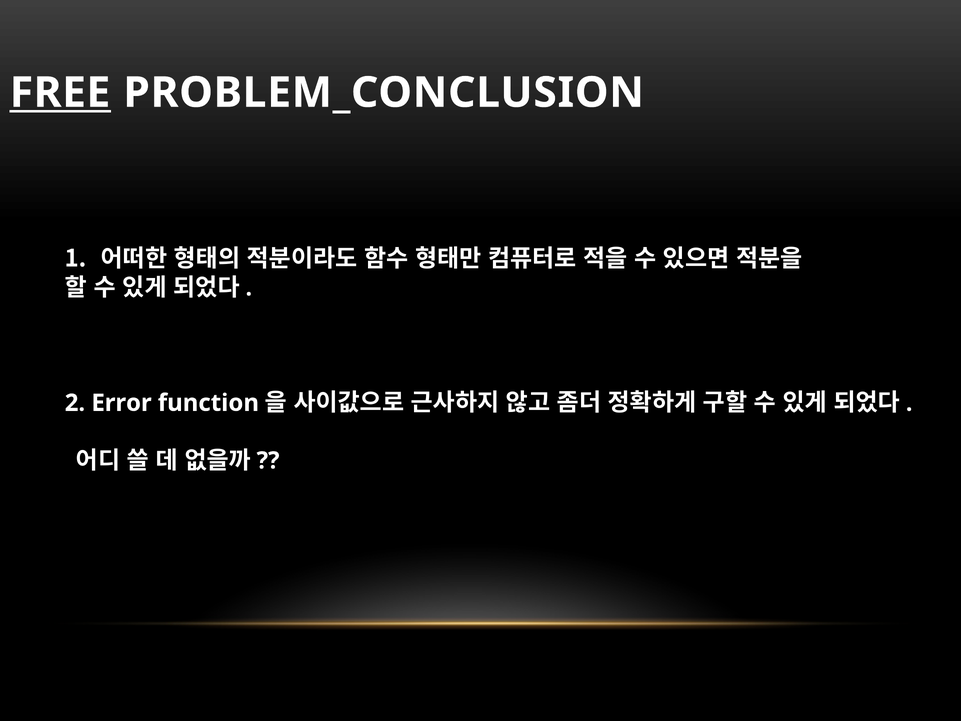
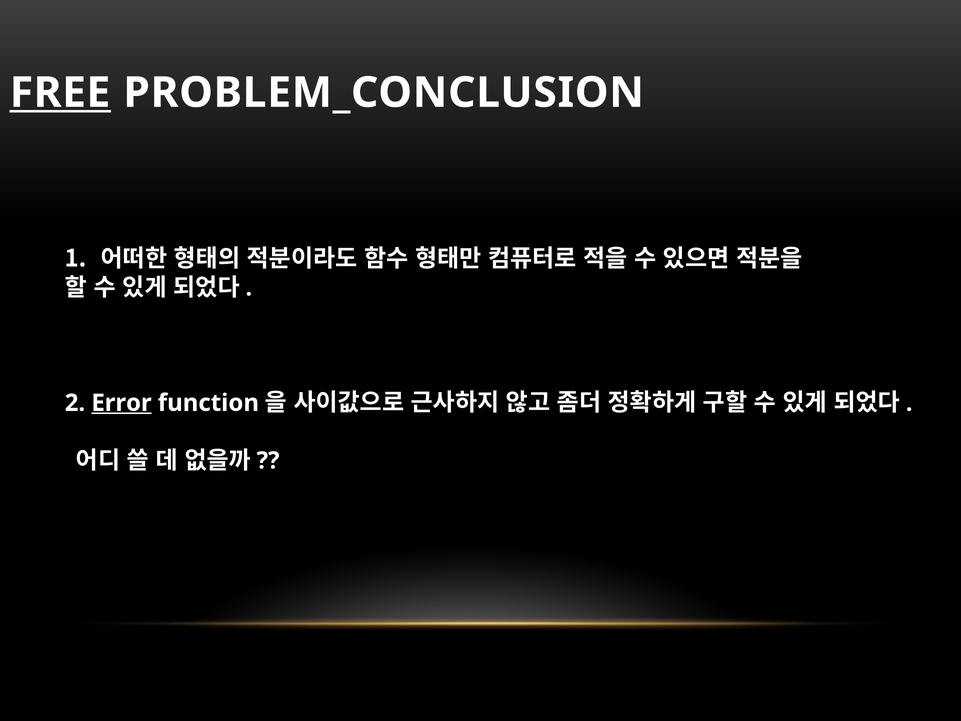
Error underline: none -> present (122, 403)
